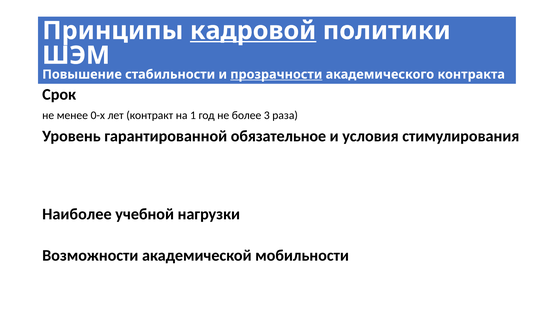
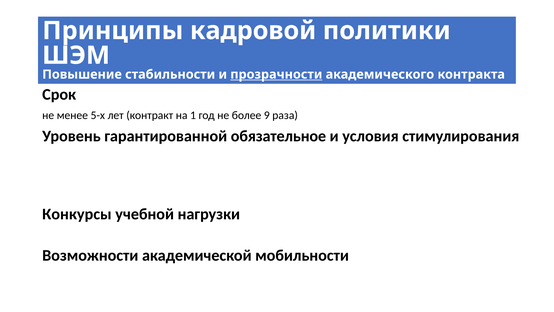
кадровой underline: present -> none (253, 31)
0-х: 0-х -> 5-х (98, 115)
3: 3 -> 9 (267, 115)
Наиболее: Наиболее -> Конкурсы (77, 214)
